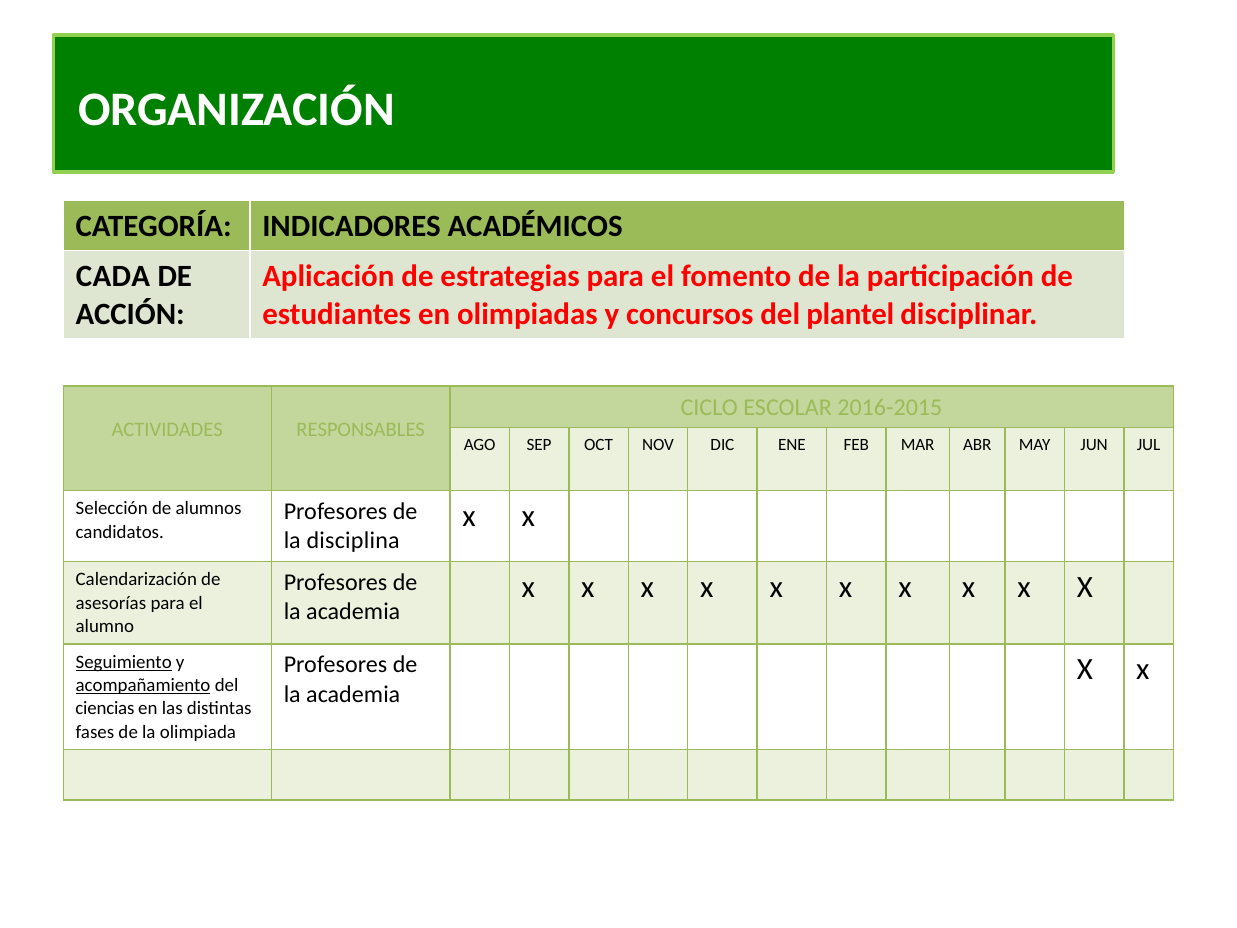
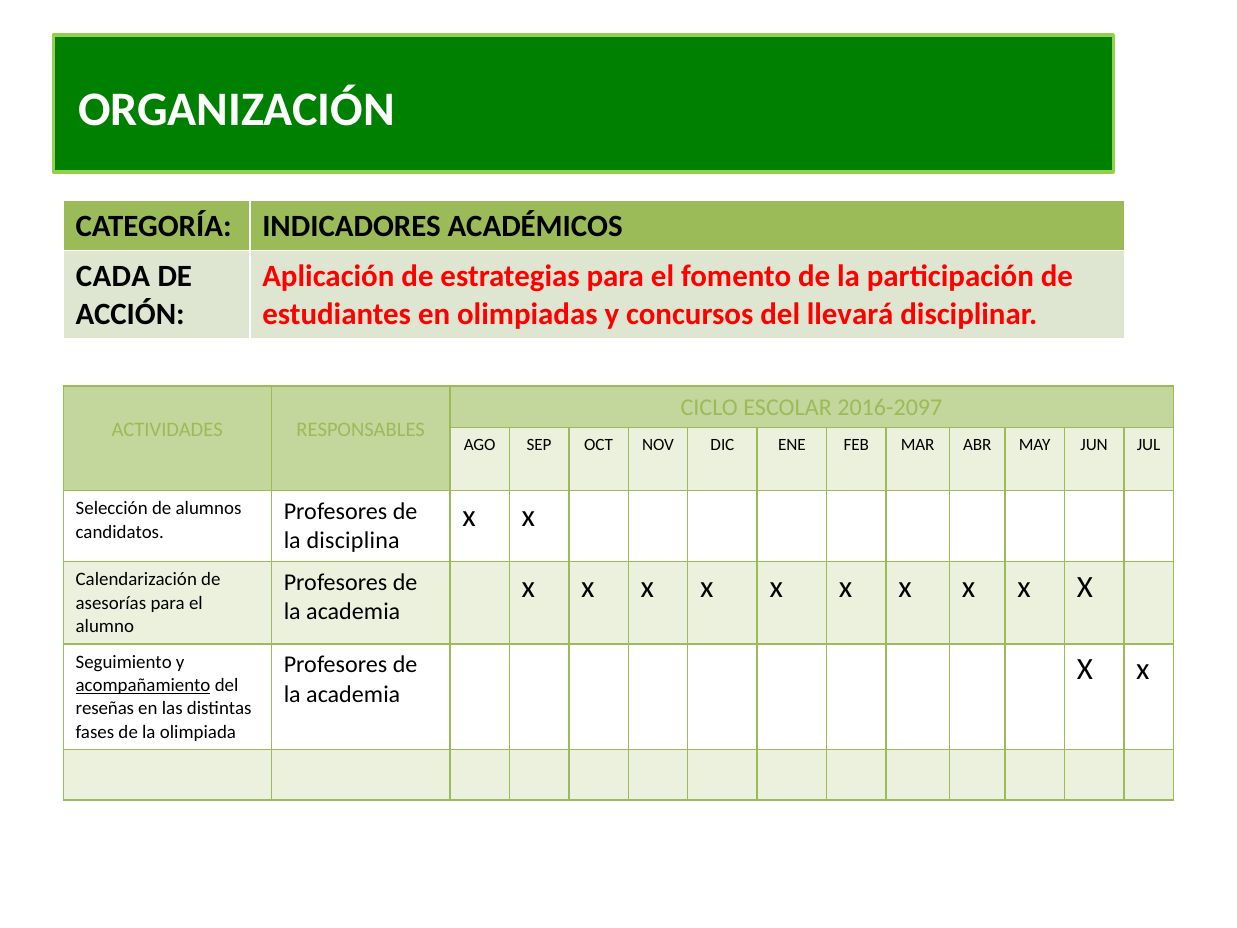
plantel: plantel -> llevará (850, 314)
2016-2015: 2016-2015 -> 2016-2097 (890, 407)
Seguimiento underline: present -> none (124, 662)
ciencias: ciencias -> reseñas (105, 708)
